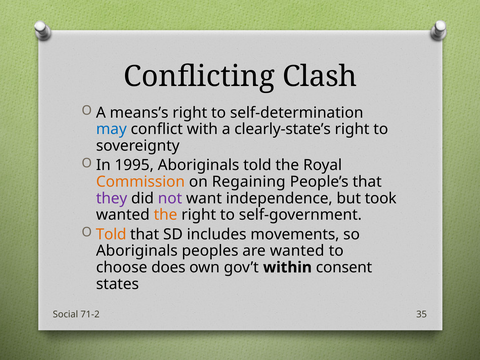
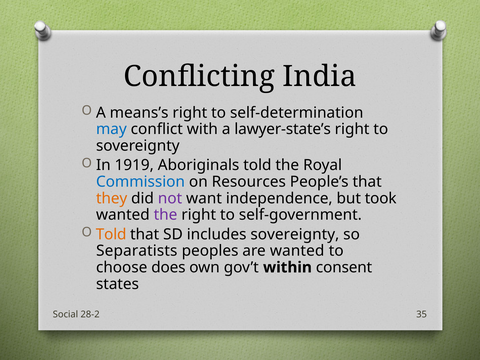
Clash: Clash -> India (320, 77)
clearly-state’s: clearly-state’s -> lawyer-state’s (283, 129)
1995: 1995 -> 1919 (134, 165)
Commission colour: orange -> blue (140, 182)
Regaining: Regaining -> Resources (249, 182)
they colour: purple -> orange (112, 198)
the colour: orange -> purple (166, 215)
includes movements: movements -> sovereignty (295, 234)
Aboriginals: Aboriginals -> Separatists (137, 251)
71-2: 71-2 -> 28-2 (90, 314)
